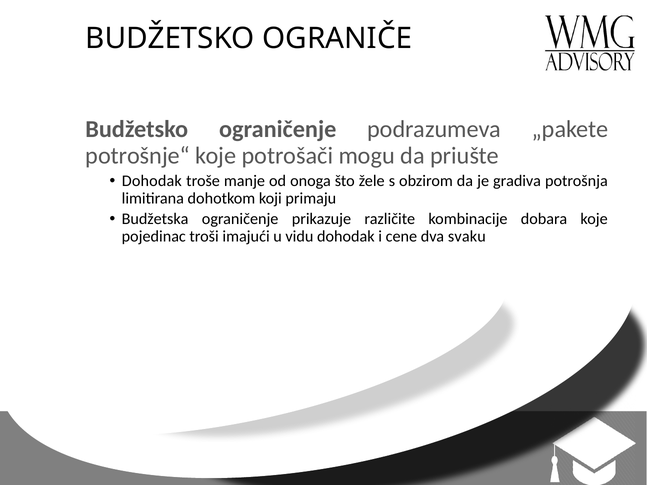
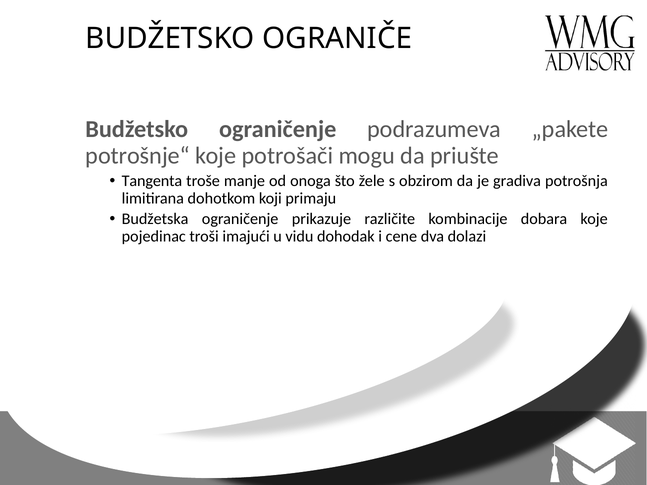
Dohodak: Dohodak -> Tangenta (152, 181)
svaku: svaku -> dolazi (467, 237)
